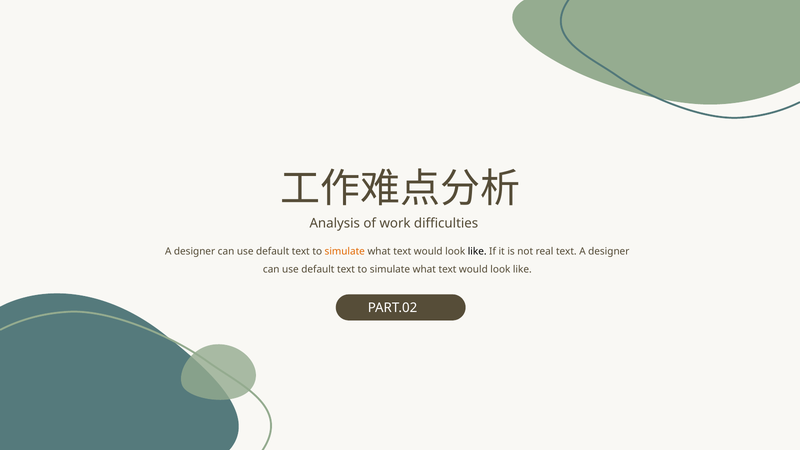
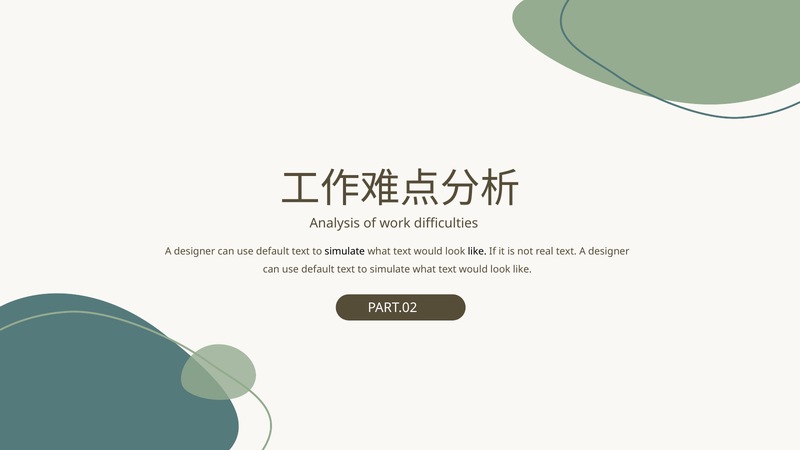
simulate colour: orange -> black (345, 252)
